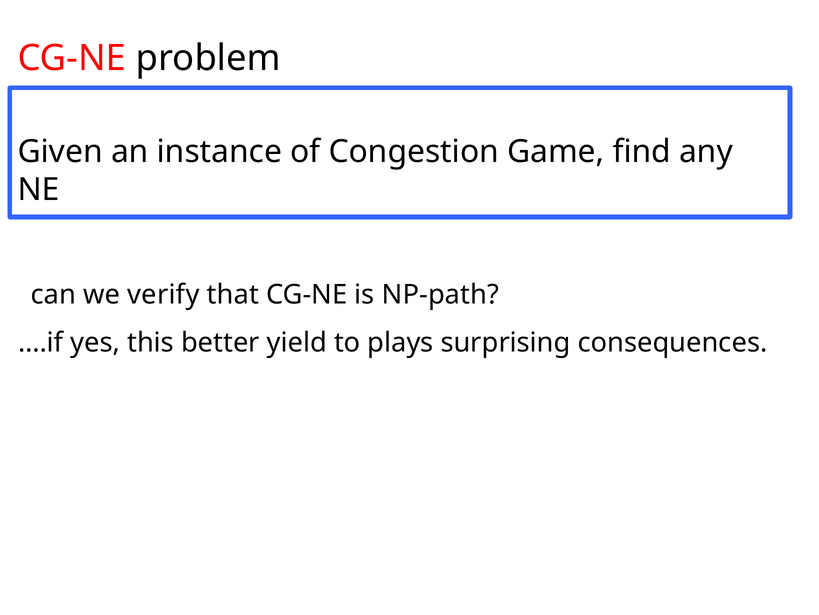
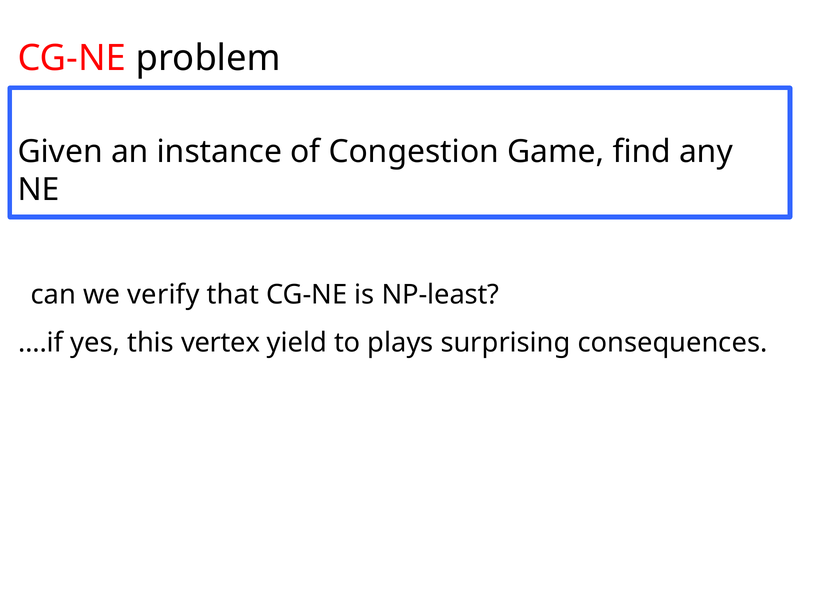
NP-path: NP-path -> NP-least (440, 295)
better: better -> vertex (221, 342)
